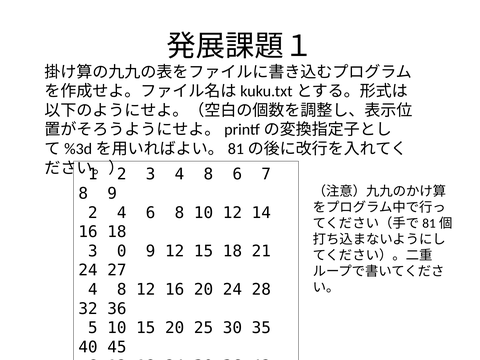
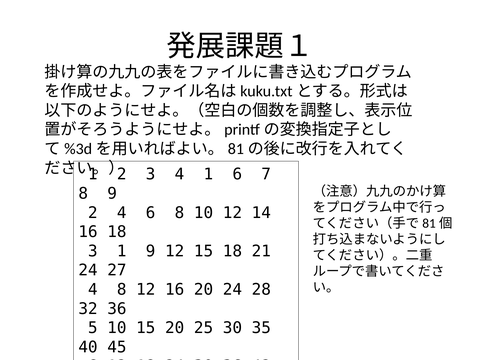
3 4 8: 8 -> 1 (208, 174)
3 0: 0 -> 1 (122, 251)
